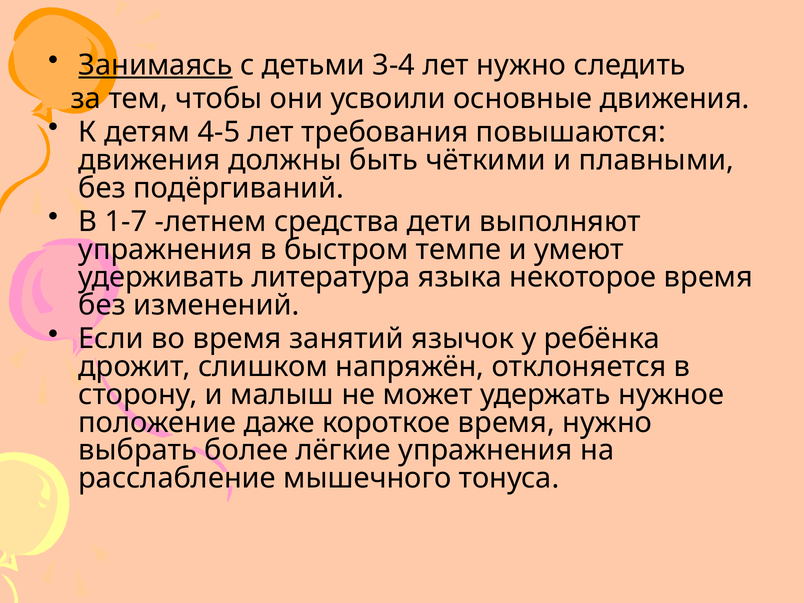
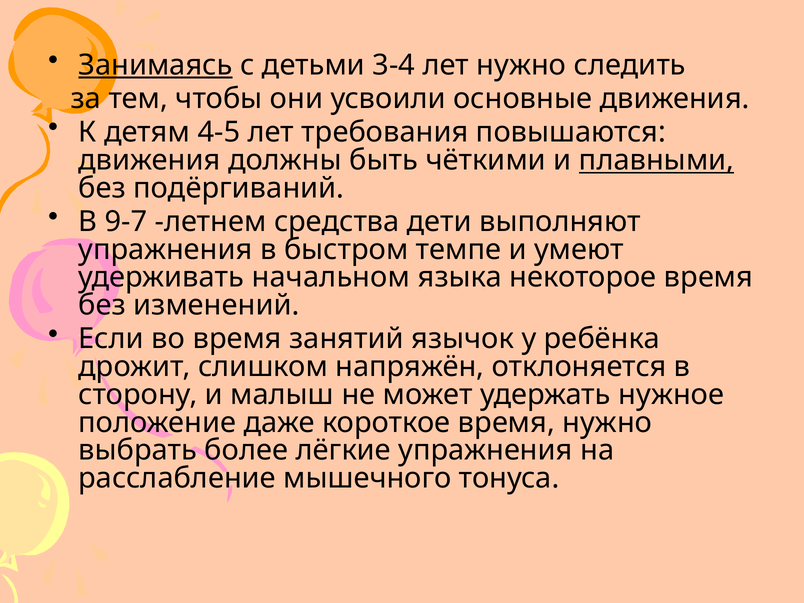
плавными underline: none -> present (657, 160)
1-7: 1-7 -> 9-7 (126, 222)
литература: литература -> начальном (331, 277)
